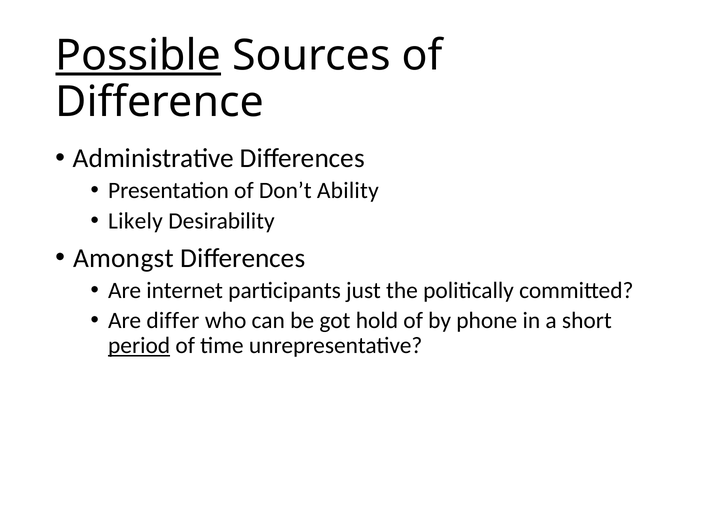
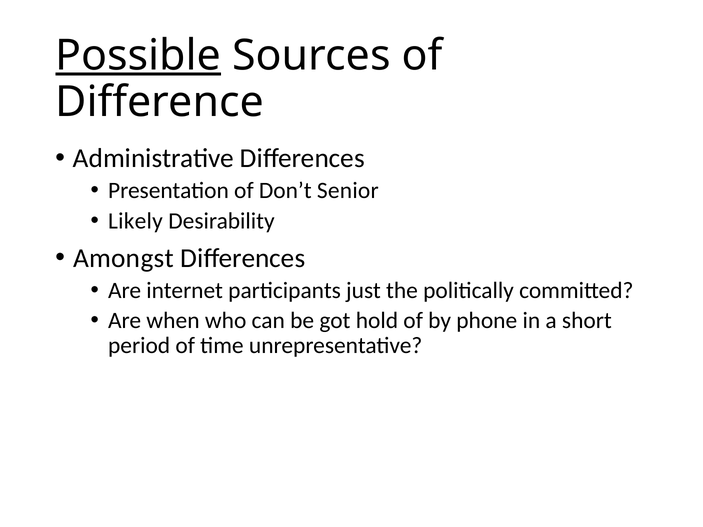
Ability: Ability -> Senior (348, 191)
differ: differ -> when (173, 321)
period underline: present -> none (139, 346)
